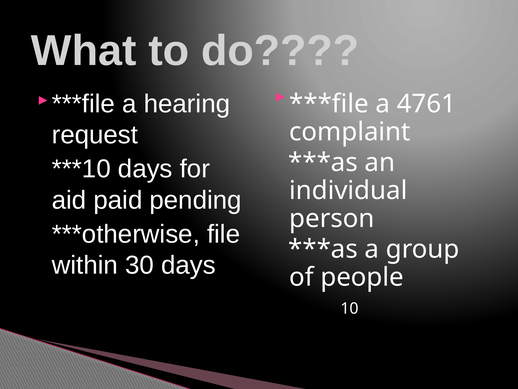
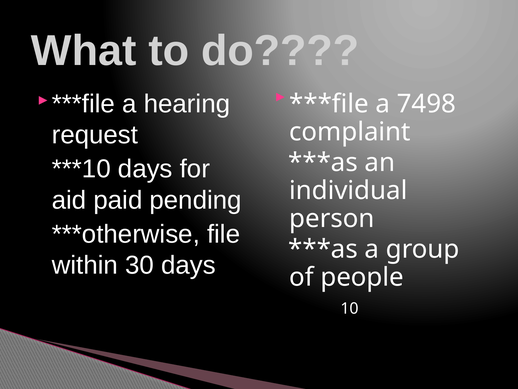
4761: 4761 -> 7498 (426, 104)
